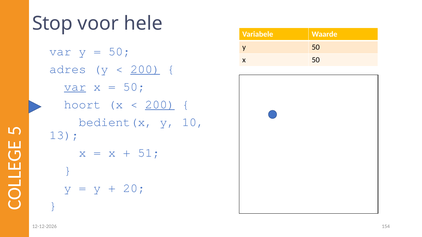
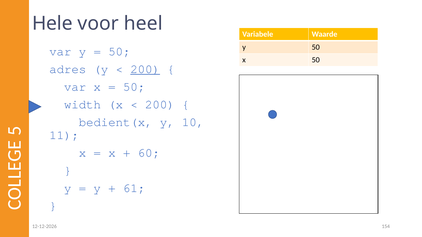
Stop: Stop -> Hele (52, 23)
hele: hele -> heel (143, 23)
var underline: present -> none (75, 87)
hoort: hoort -> width (82, 105)
200 underline: present -> none (160, 105)
13: 13 -> 11 (64, 135)
51: 51 -> 60 (149, 153)
20: 20 -> 61 (134, 188)
